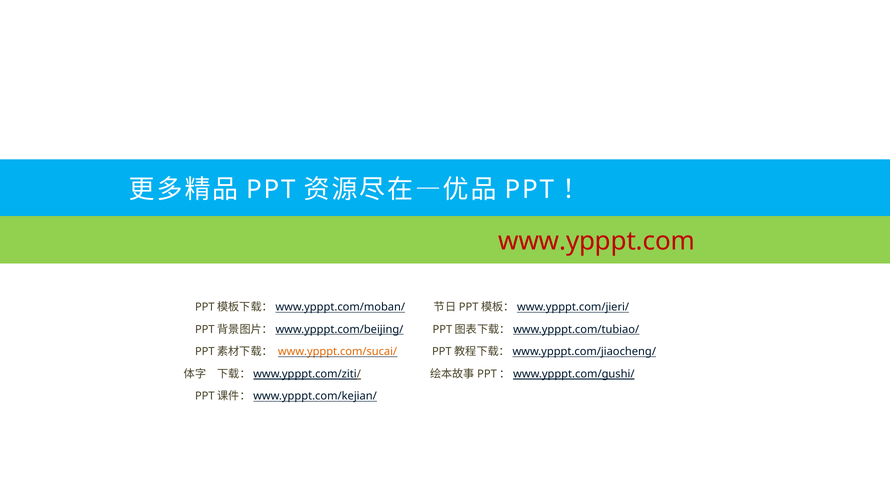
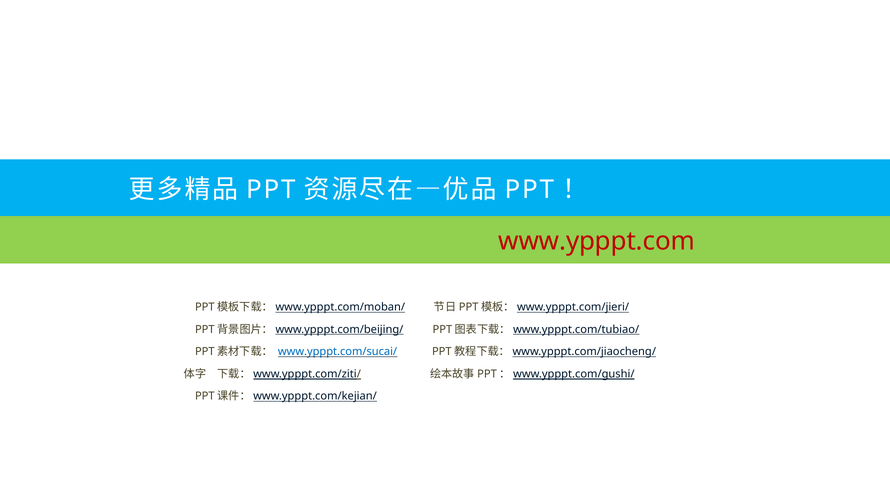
www.ypppt.com/sucai/ colour: orange -> blue (338, 351)
